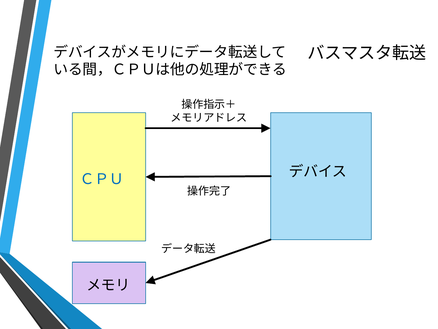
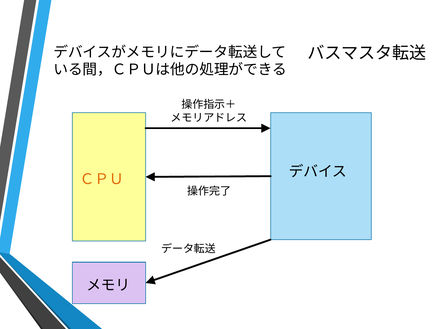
ＣＰＵ colour: blue -> orange (102, 179)
